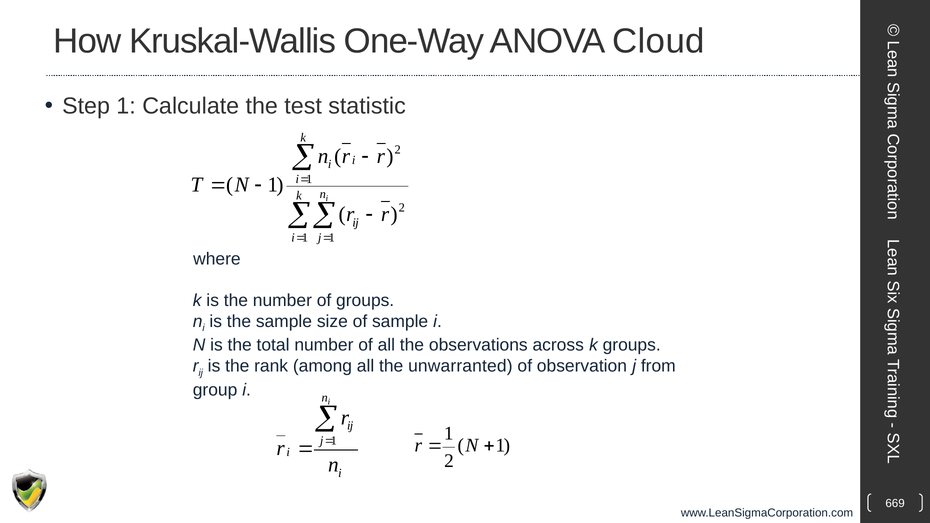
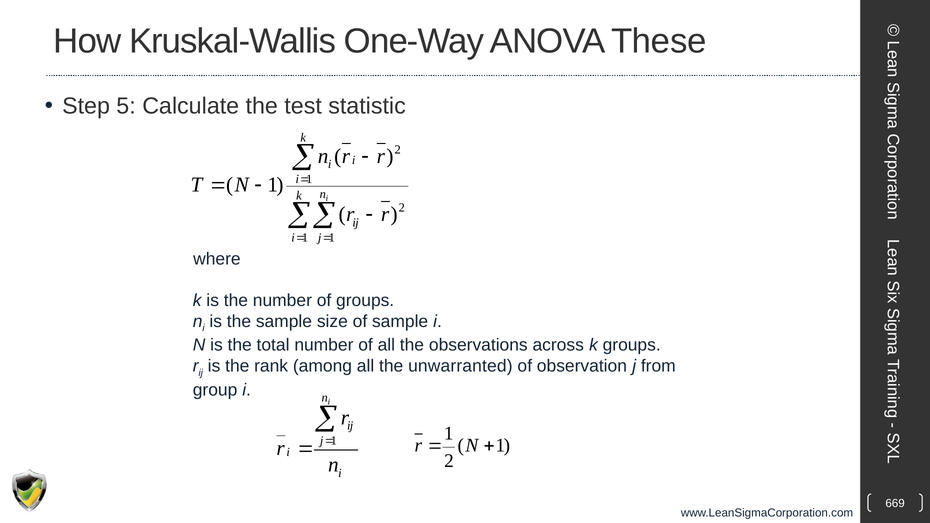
Cloud: Cloud -> These (659, 41)
Step 1: 1 -> 5 (126, 106)
